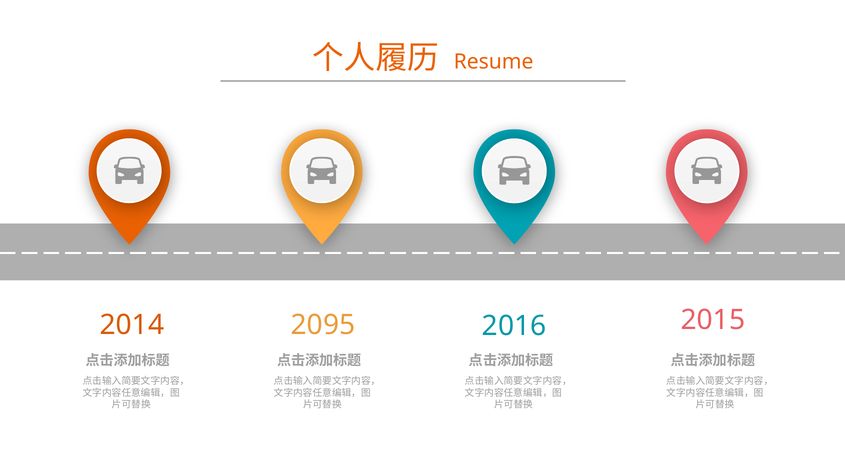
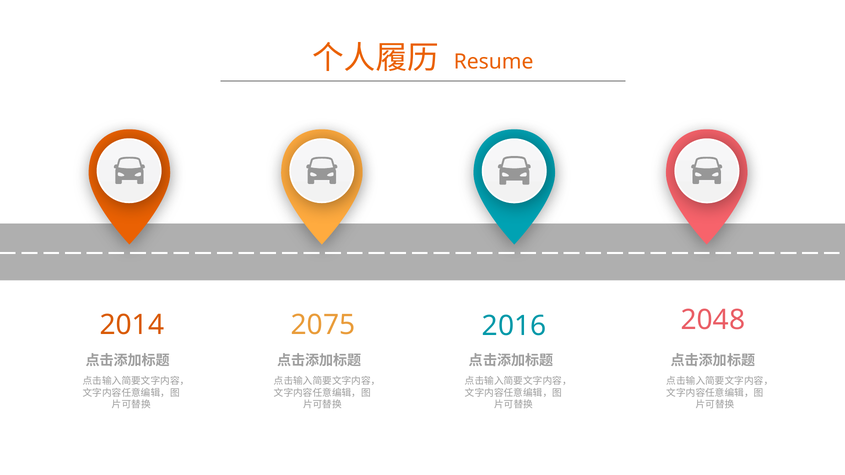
2095: 2095 -> 2075 (323, 325)
2015: 2015 -> 2048 (713, 320)
